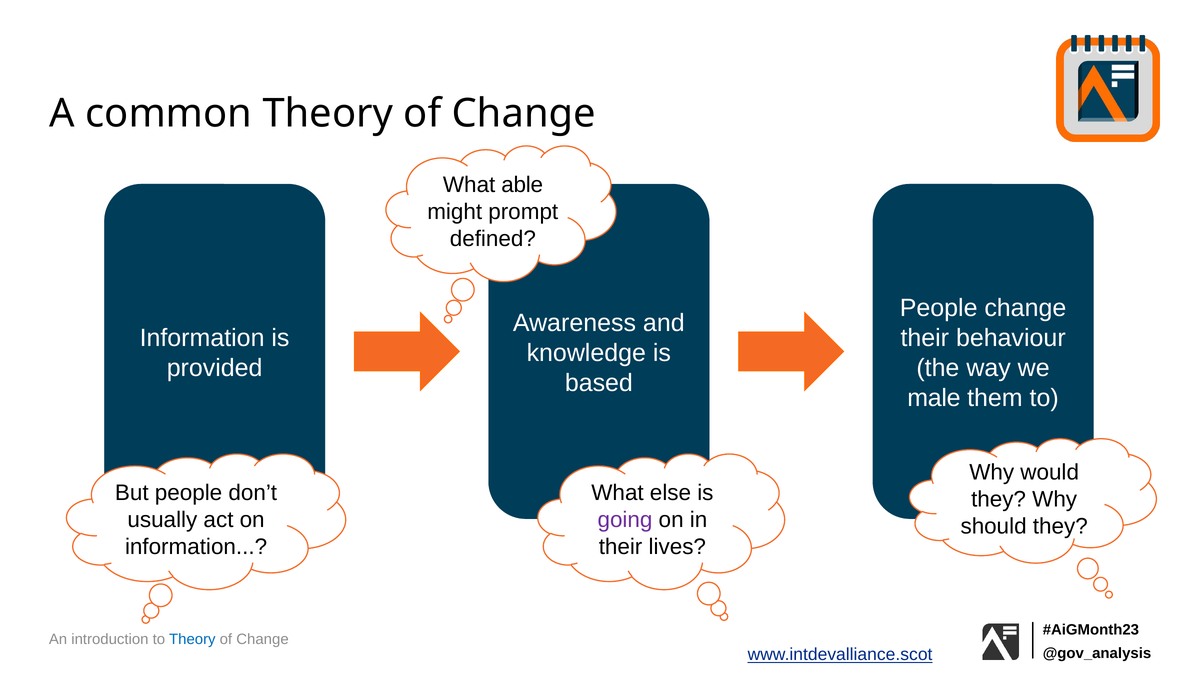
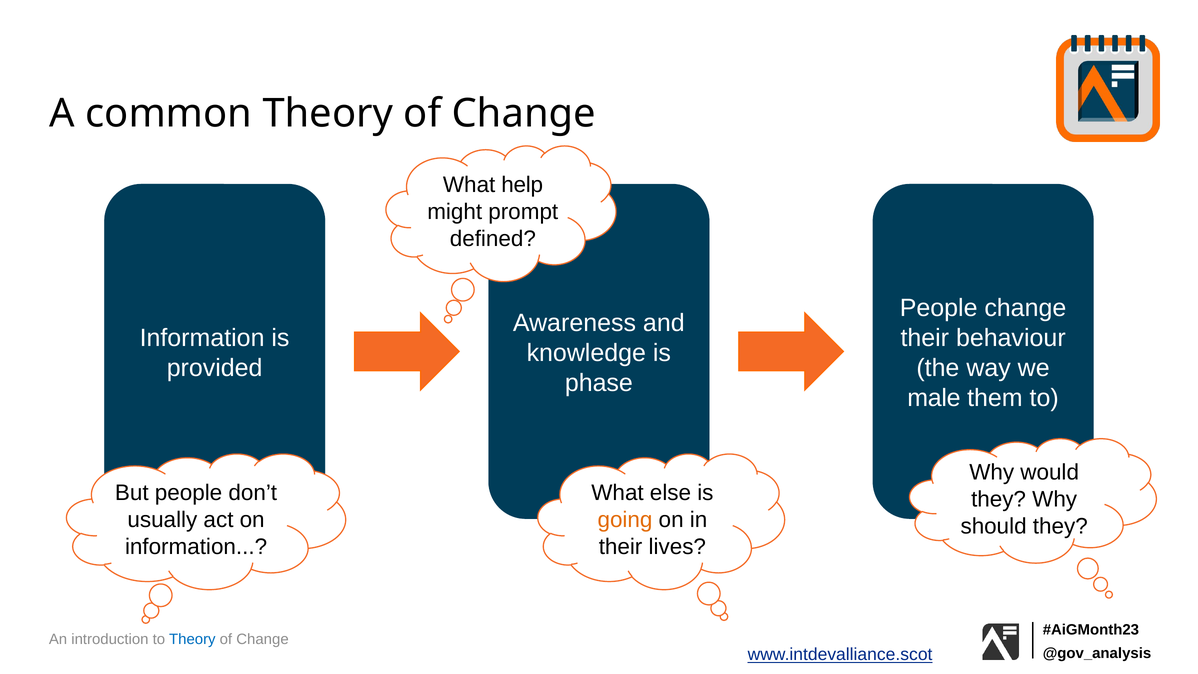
able: able -> help (522, 185)
based: based -> phase (599, 383)
going colour: purple -> orange (625, 520)
